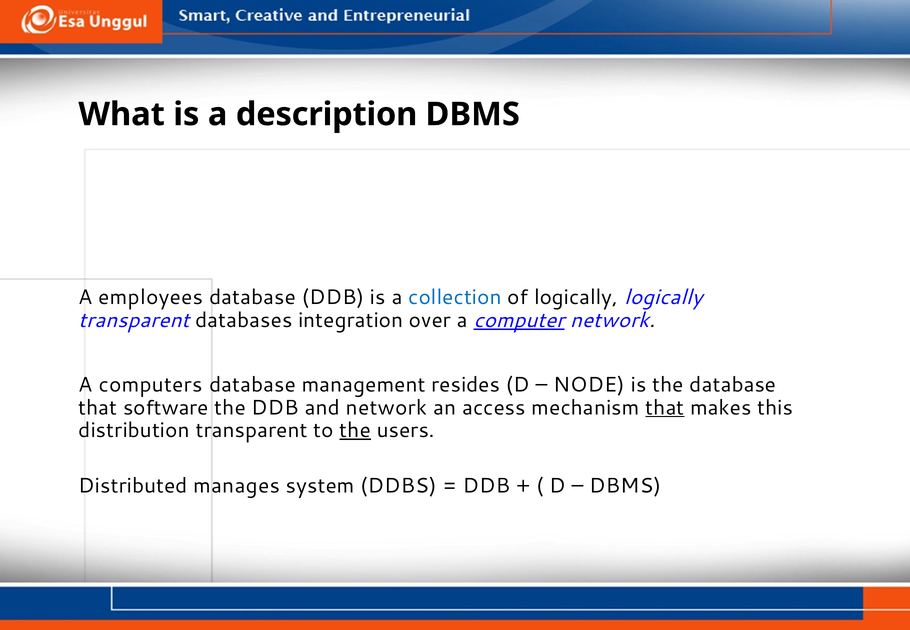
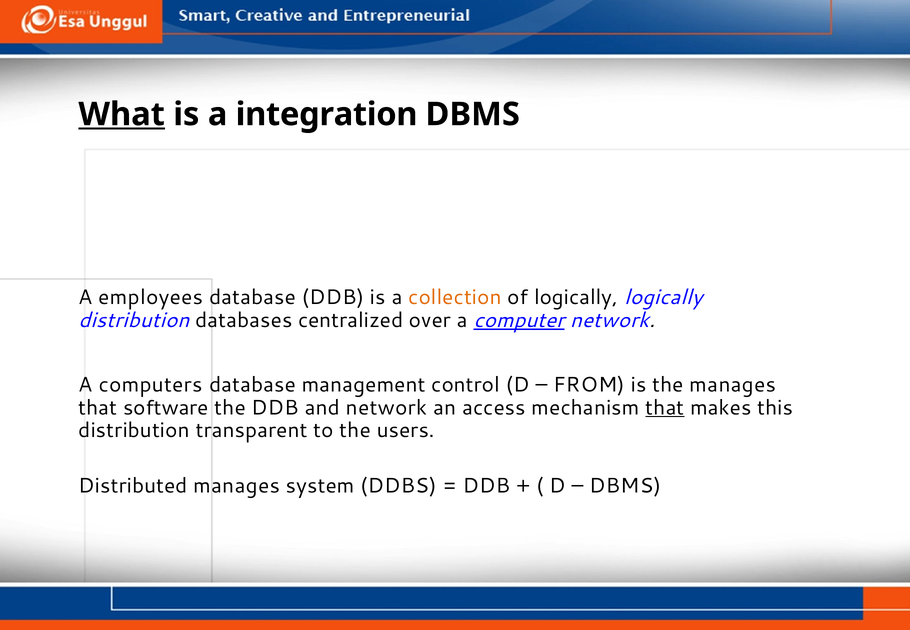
What underline: none -> present (122, 114)
description: description -> integration (327, 114)
collection colour: blue -> orange (455, 298)
transparent: transparent -> distribution (134, 320)
integration: integration -> centralized (351, 320)
resides: resides -> control (466, 385)
NODE: NODE -> FROM (589, 385)
the database: database -> manages (733, 385)
the underline: present -> none (355, 430)
